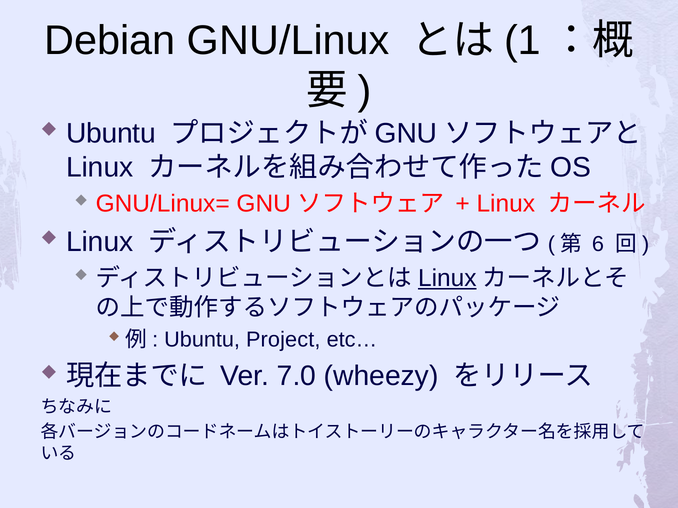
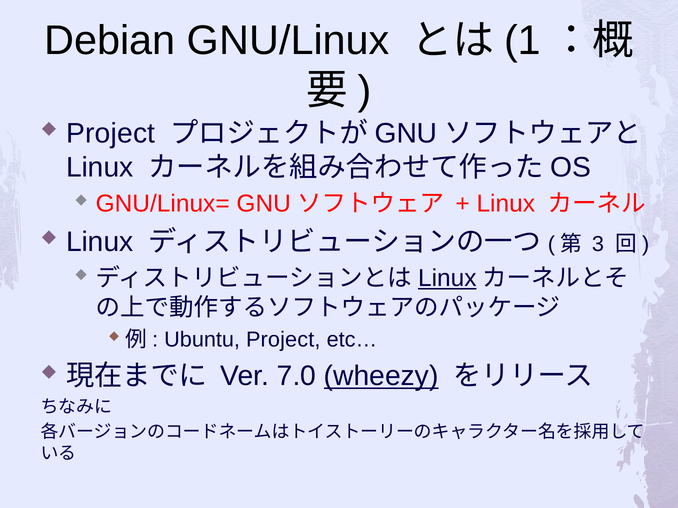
Ubuntu: Ubuntu -> Project (111, 133)
6: 6 -> 3 (598, 244)
wheezy underline: none -> present (381, 376)
